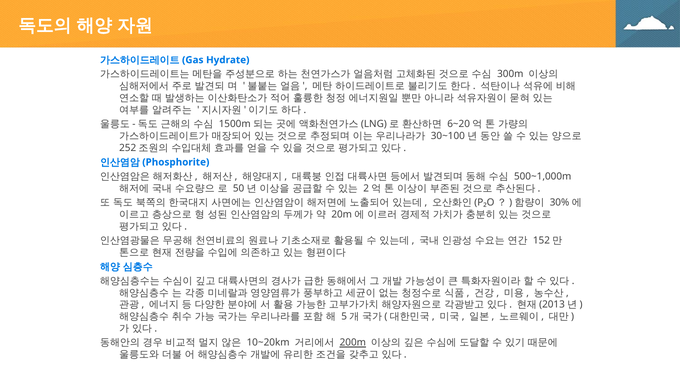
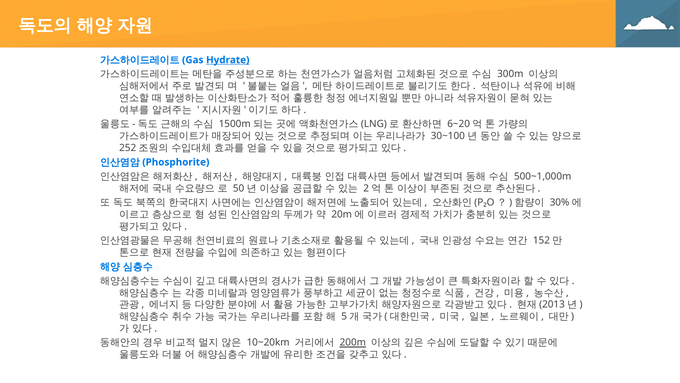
Hydrate underline: none -> present (228, 60)
